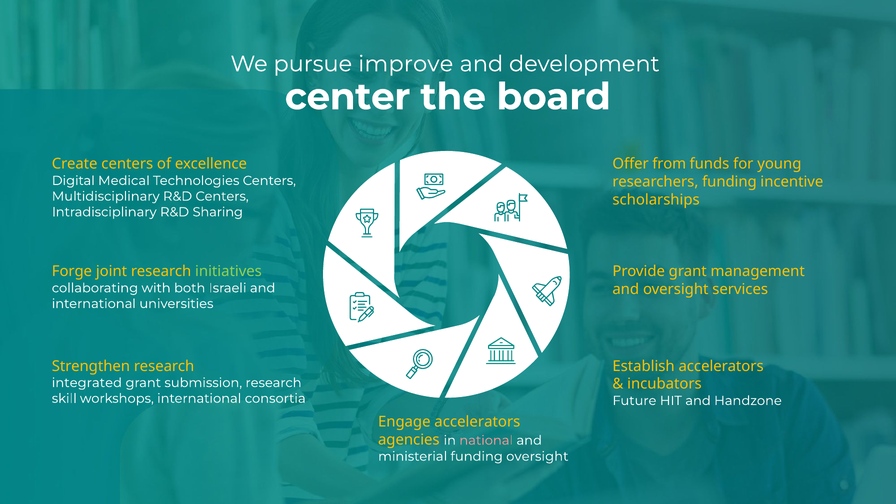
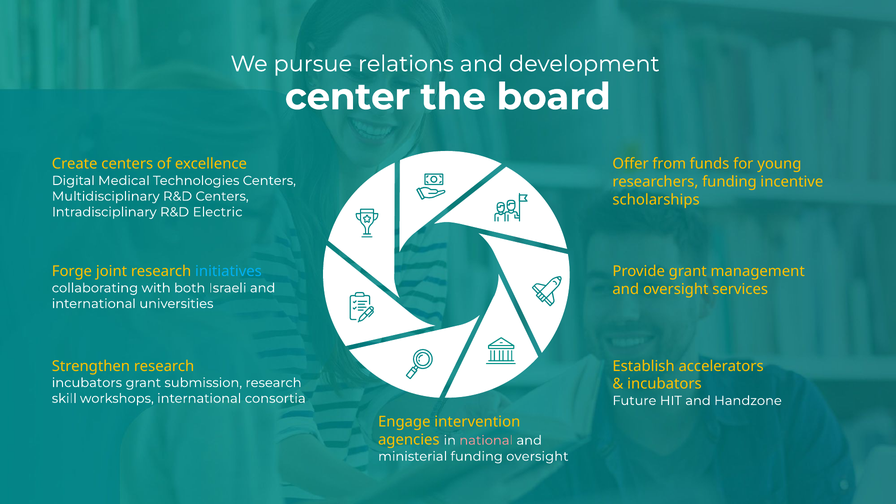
improve: improve -> relations (406, 64)
Sharing: Sharing -> Electric (218, 212)
initiatives colour: light green -> light blue (228, 271)
integrated: integrated -> incubators (87, 383)
Engage accelerators: accelerators -> intervention (477, 422)
